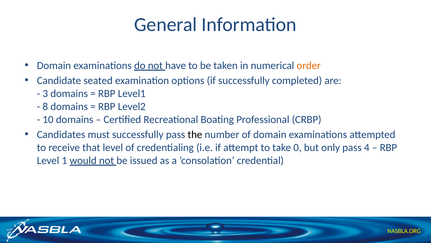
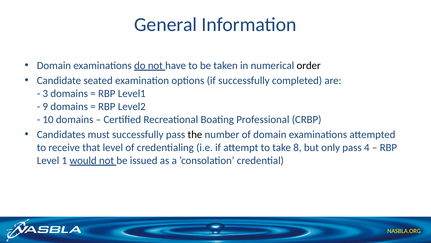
order colour: orange -> black (309, 65)
8: 8 -> 9 (45, 106)
0: 0 -> 8 (297, 147)
